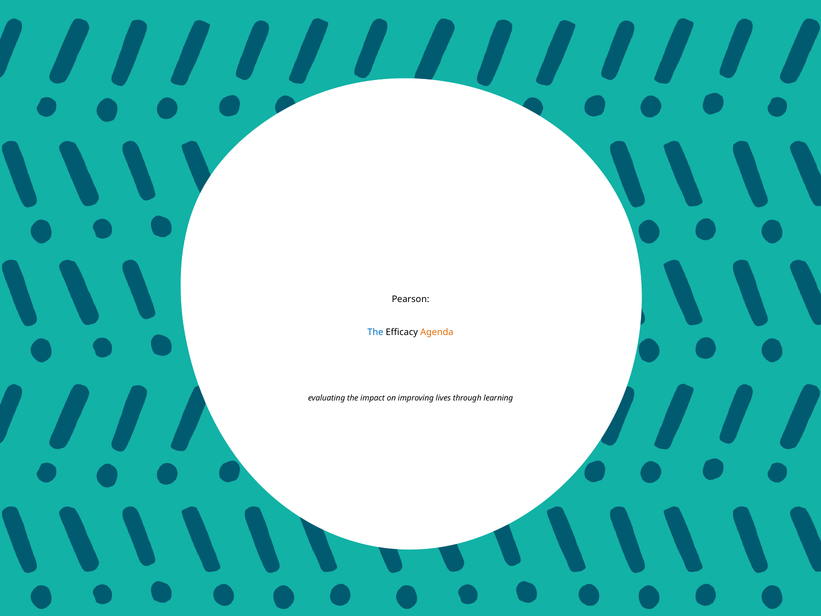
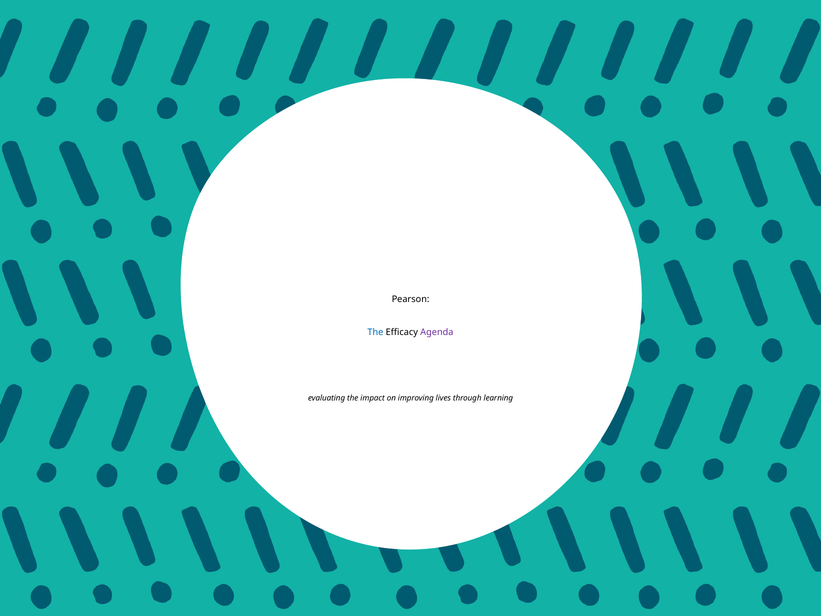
Agenda colour: orange -> purple (437, 332)
